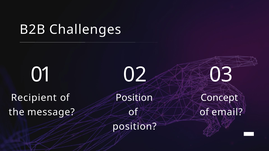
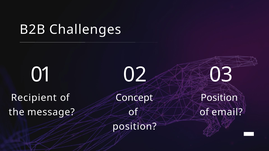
Position: Position -> Concept (134, 98)
Concept: Concept -> Position (219, 98)
